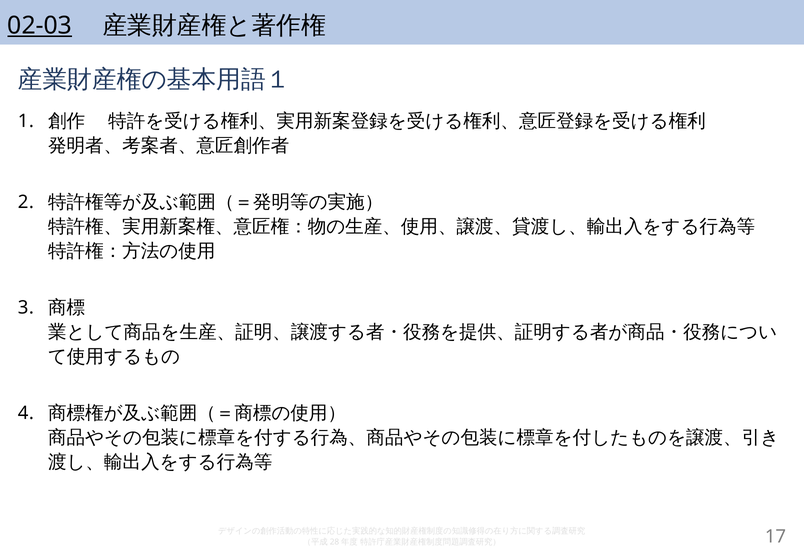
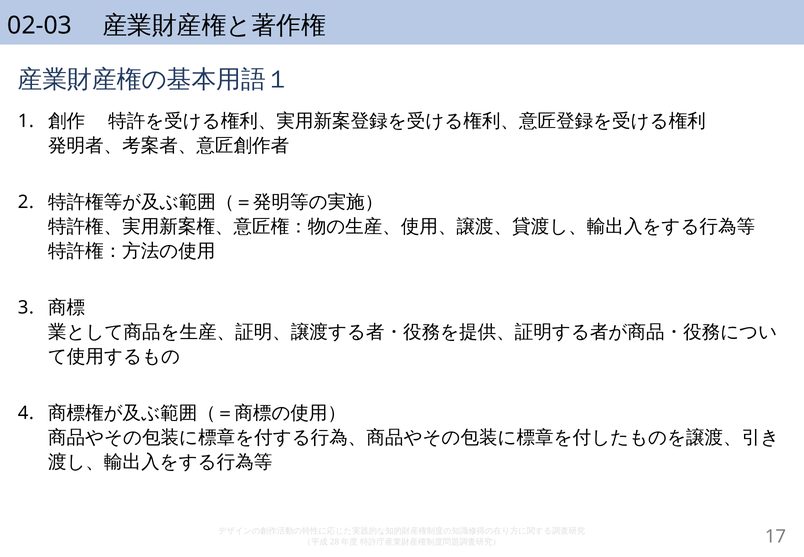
02-03 underline: present -> none (40, 25)
